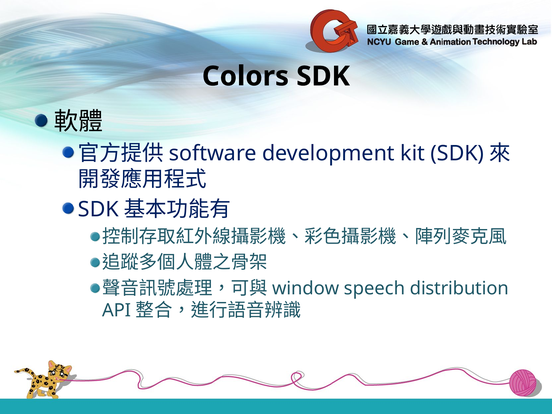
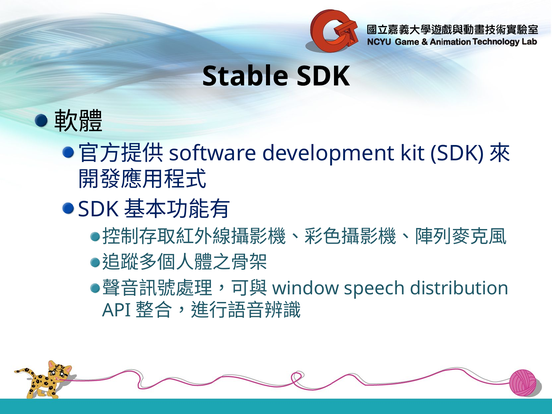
Colors: Colors -> Stable (245, 76)
